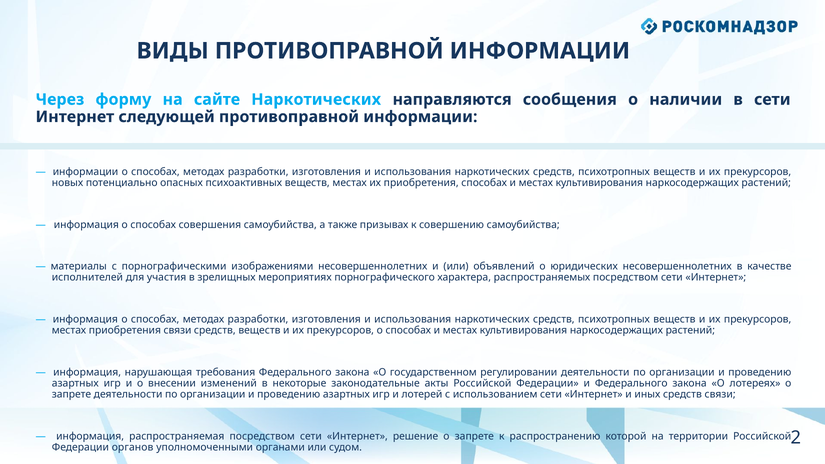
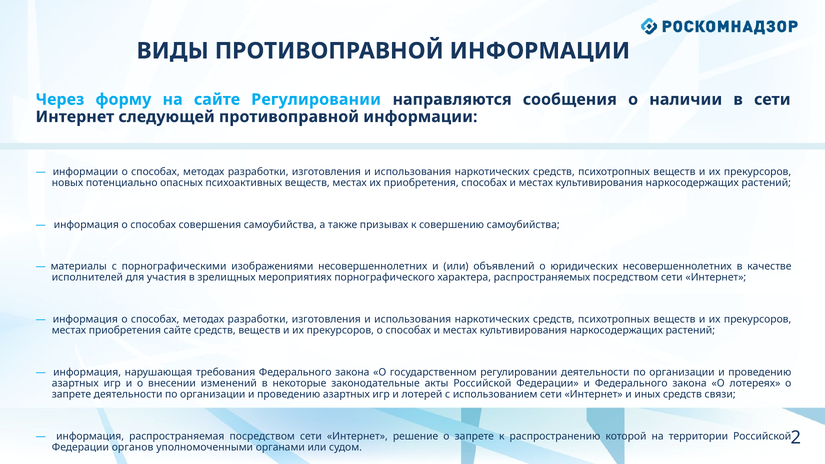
сайте Наркотических: Наркотических -> Регулировании (316, 99)
приобретения связи: связи -> сайте (177, 330)
